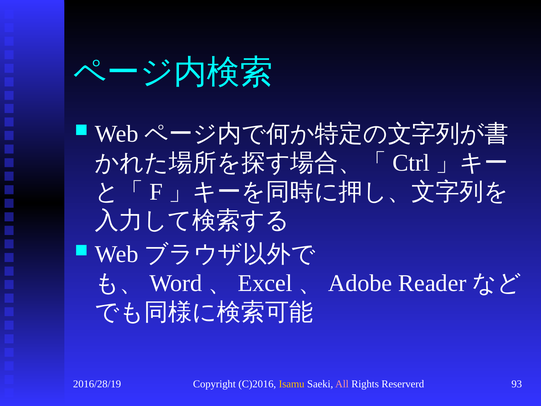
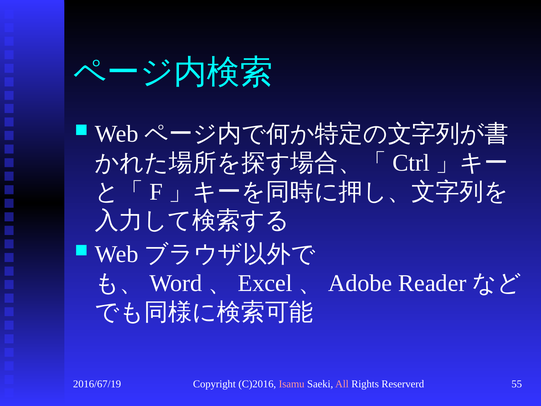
2016/28/19: 2016/28/19 -> 2016/67/19 (97, 384)
Isamu colour: yellow -> pink (292, 384)
93: 93 -> 55 (517, 384)
